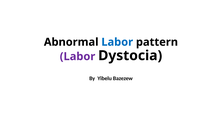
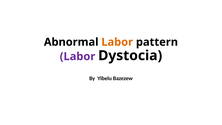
Labor colour: blue -> orange (117, 42)
